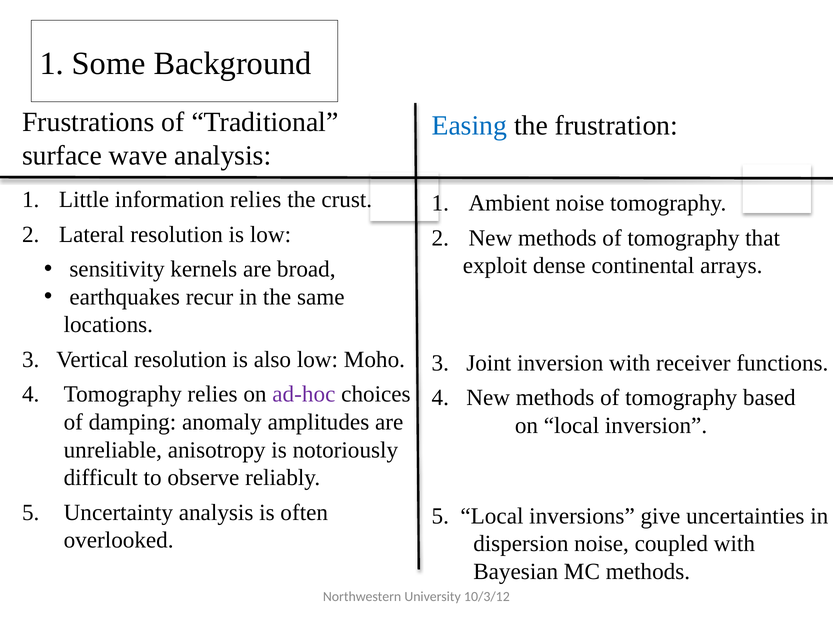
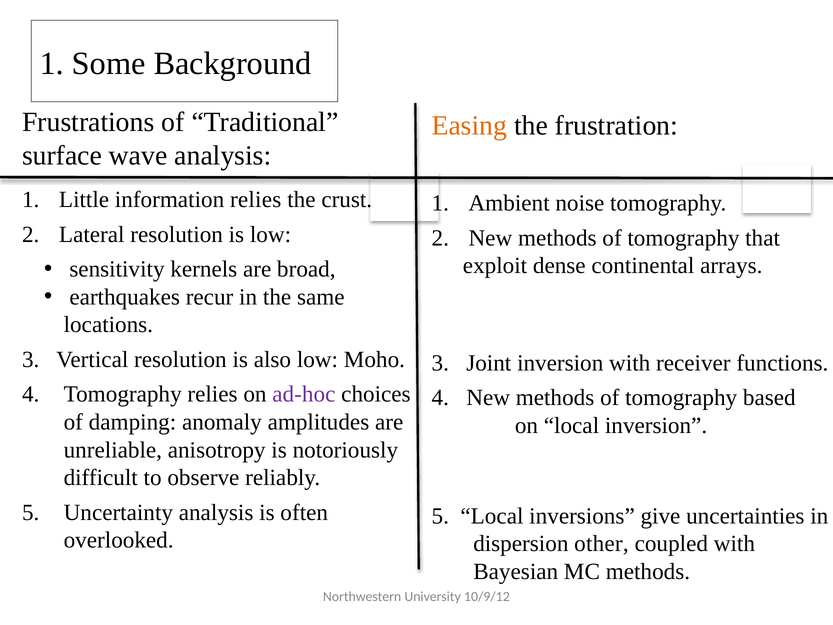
Easing colour: blue -> orange (469, 126)
dispersion noise: noise -> other (601, 543)
10/3/12: 10/3/12 -> 10/9/12 (487, 596)
